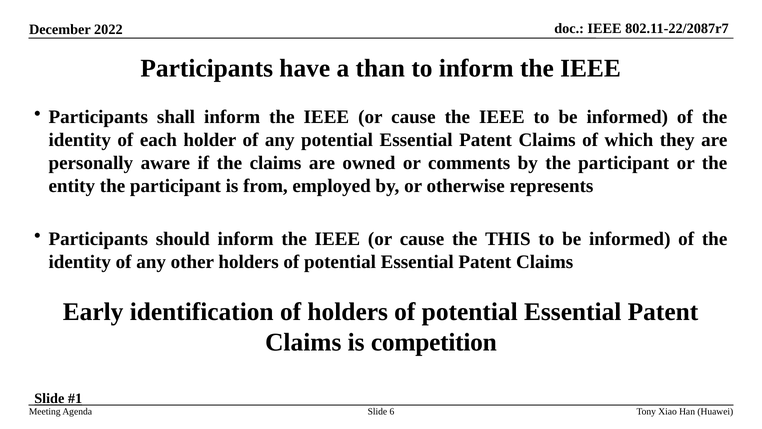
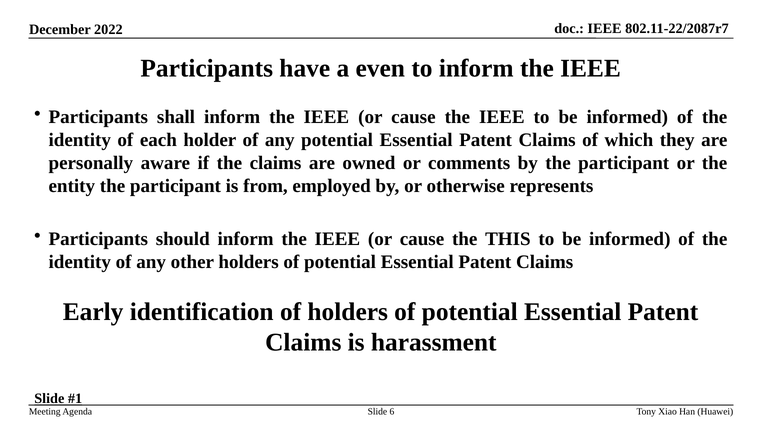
than: than -> even (380, 68)
competition: competition -> harassment (434, 342)
